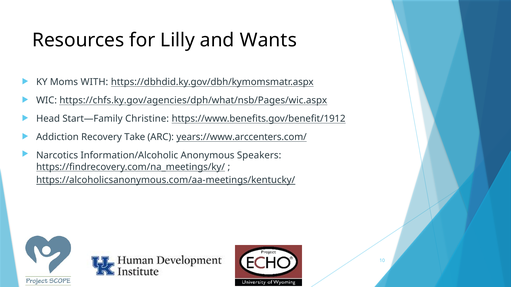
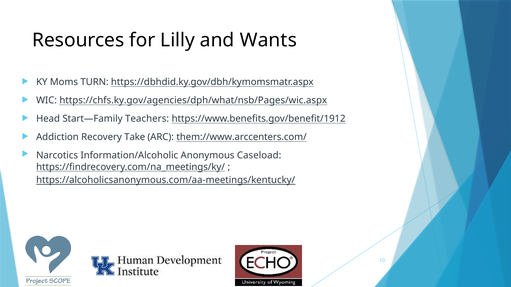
WITH: WITH -> TURN (94, 82)
Christine: Christine -> Teachers (147, 119)
years://www.arccenters.com/: years://www.arccenters.com/ -> them://www.arccenters.com/ (242, 137)
Speakers: Speakers -> Caseload (259, 156)
